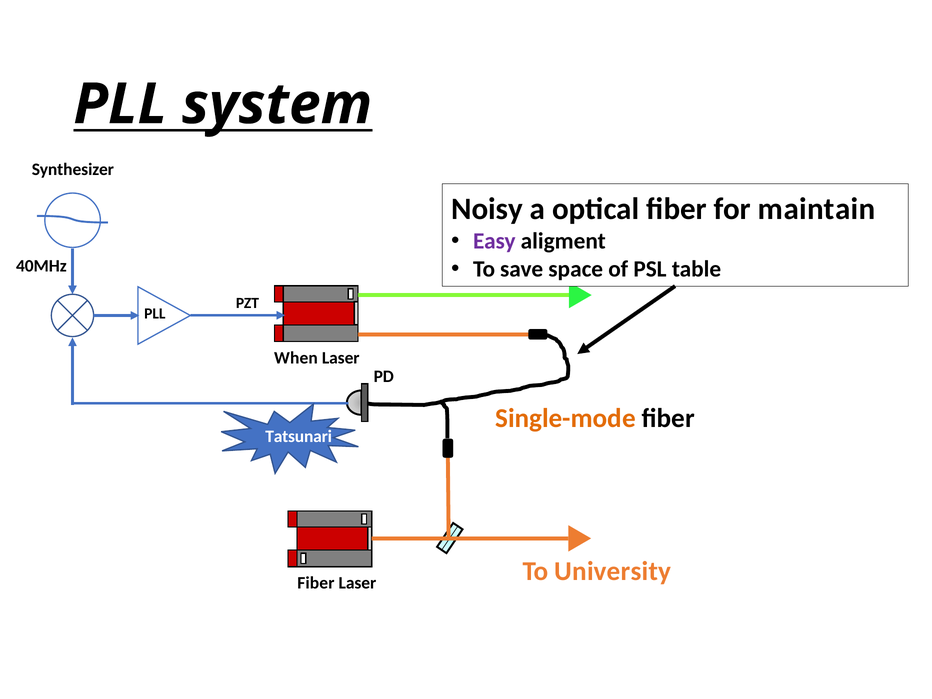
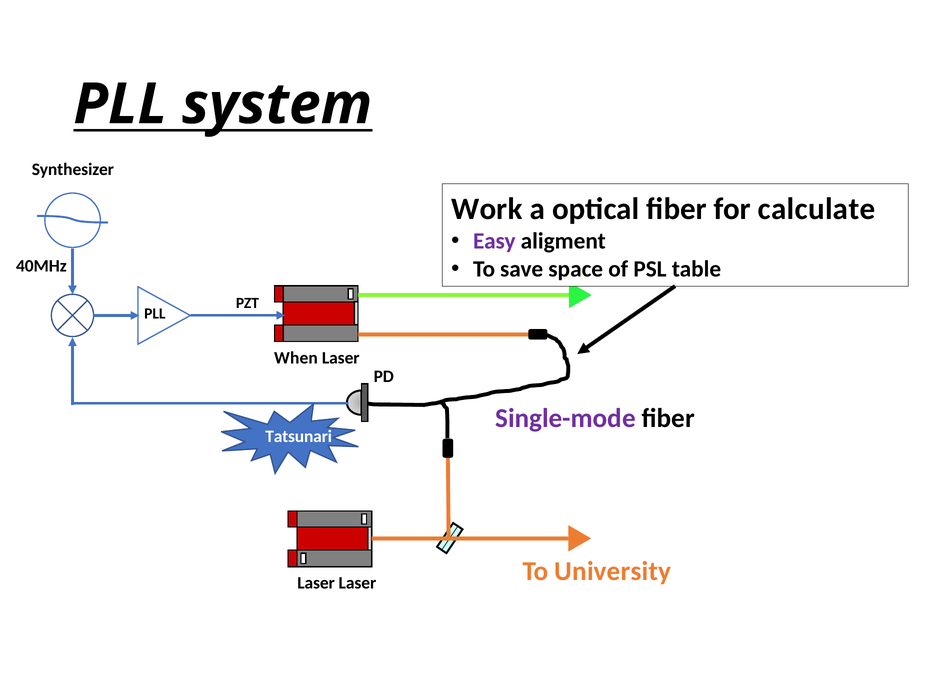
Noisy: Noisy -> Work (487, 209)
maintain: maintain -> calculate (817, 209)
Single-mode colour: orange -> purple (565, 418)
Fiber: Fiber -> Laser (316, 583)
